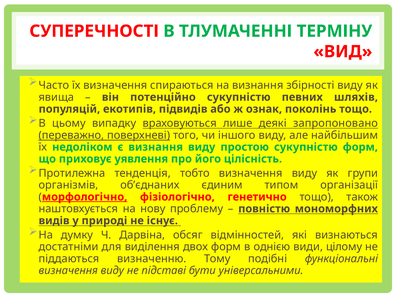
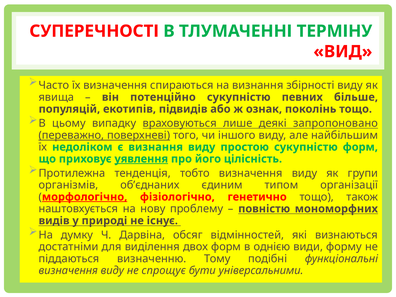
шляхів: шляхів -> більше (356, 97)
уявлення underline: none -> present (141, 159)
цілому: цілому -> форму (344, 247)
підставі: підставі -> спрощує (164, 271)
